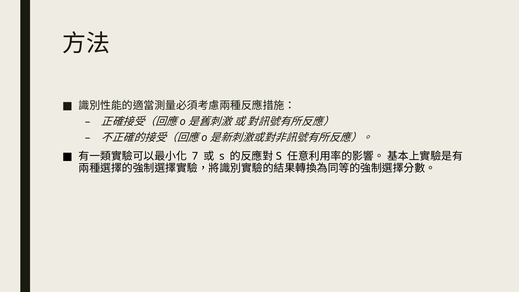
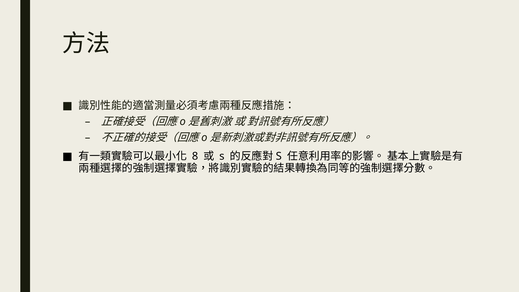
7: 7 -> 8 (195, 156)
